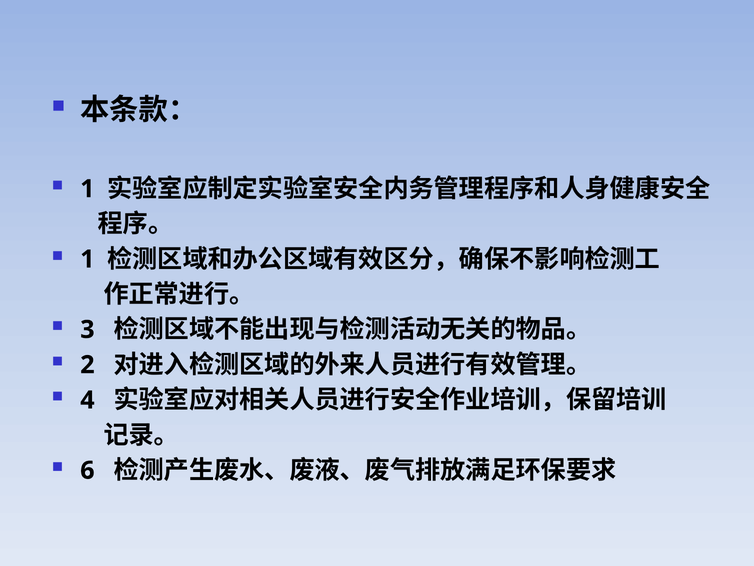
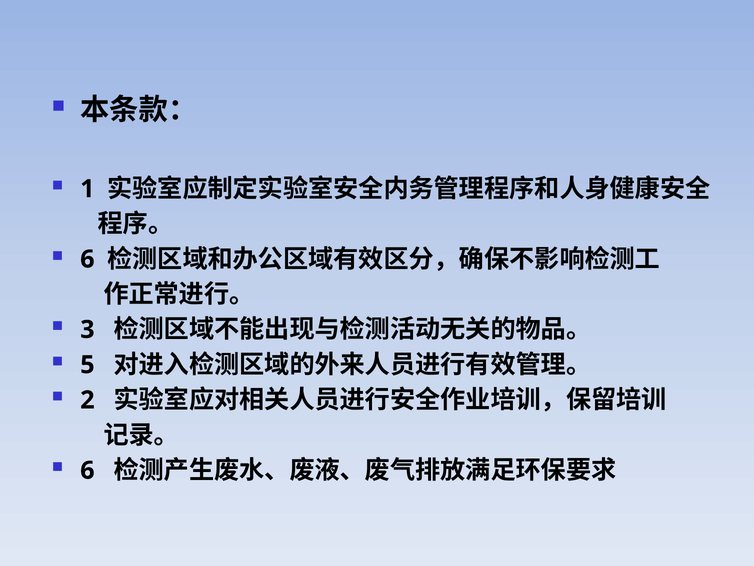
1: 1 -> 6 (87, 259)
2: 2 -> 5 (87, 365)
4: 4 -> 2 (87, 400)
